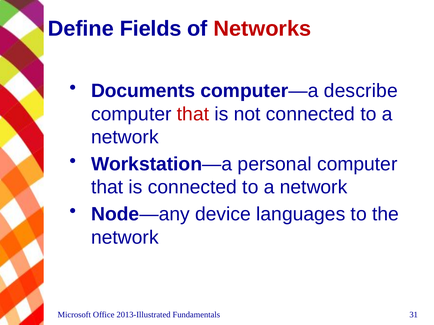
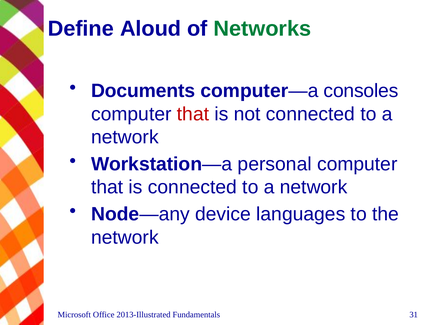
Fields: Fields -> Aloud (151, 29)
Networks colour: red -> green (262, 29)
describe: describe -> consoles (361, 91)
